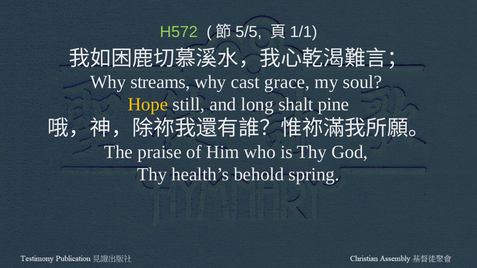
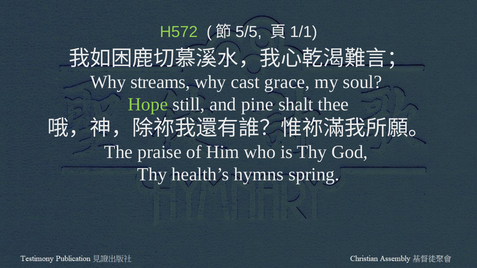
Hope colour: yellow -> light green (148, 104)
long: long -> pine (257, 104)
pine: pine -> thee (333, 104)
behold: behold -> hymns (259, 174)
